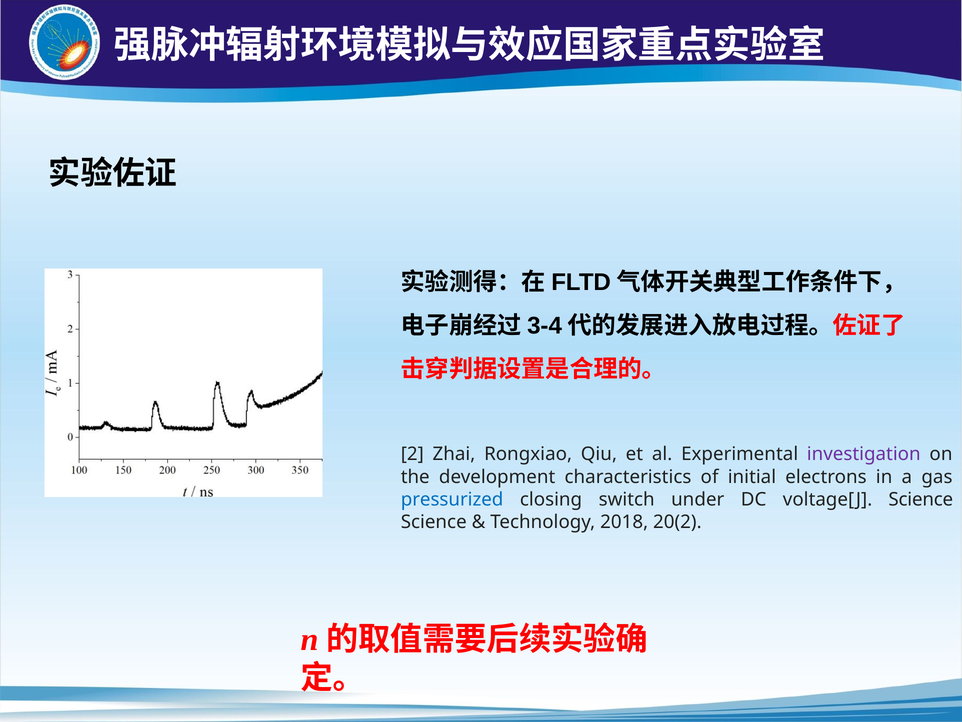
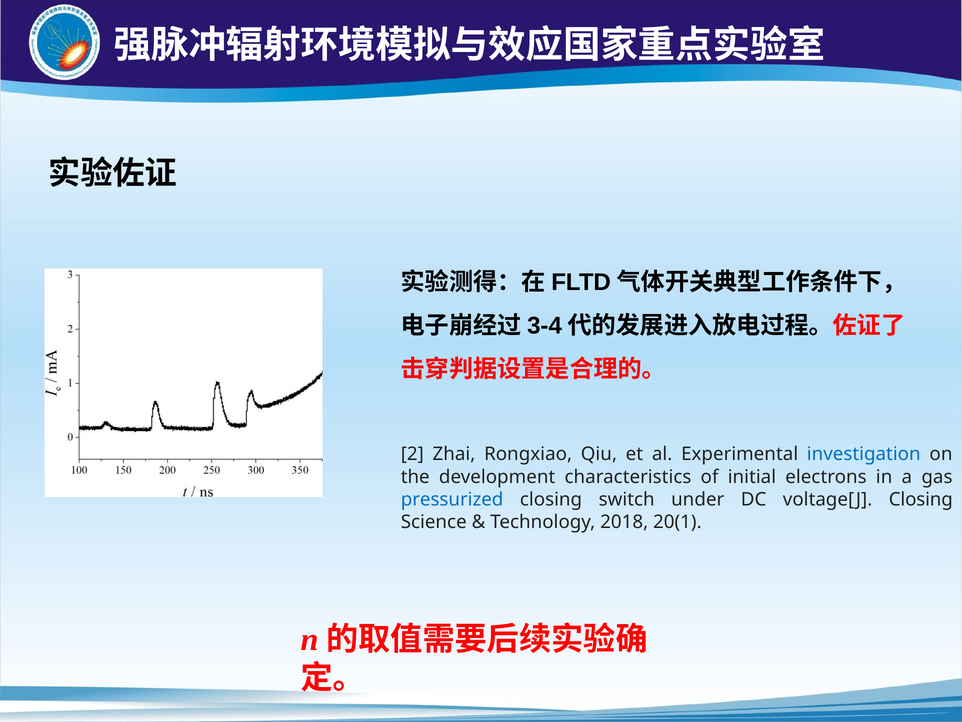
investigation colour: purple -> blue (864, 454)
voltage[J Science: Science -> Closing (921, 499)
20(2: 20(2 -> 20(1 (677, 522)
